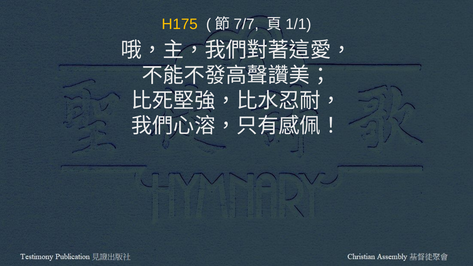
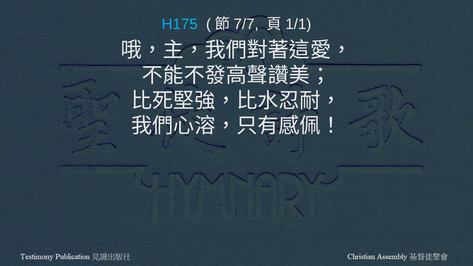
H175 colour: yellow -> light blue (180, 24)
